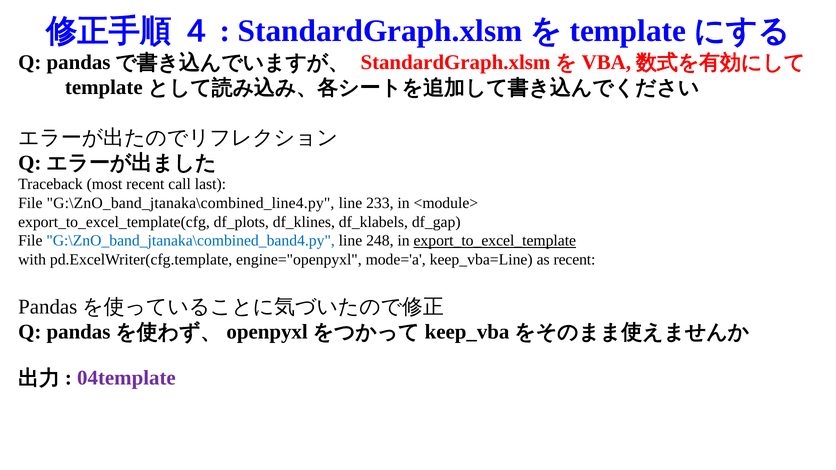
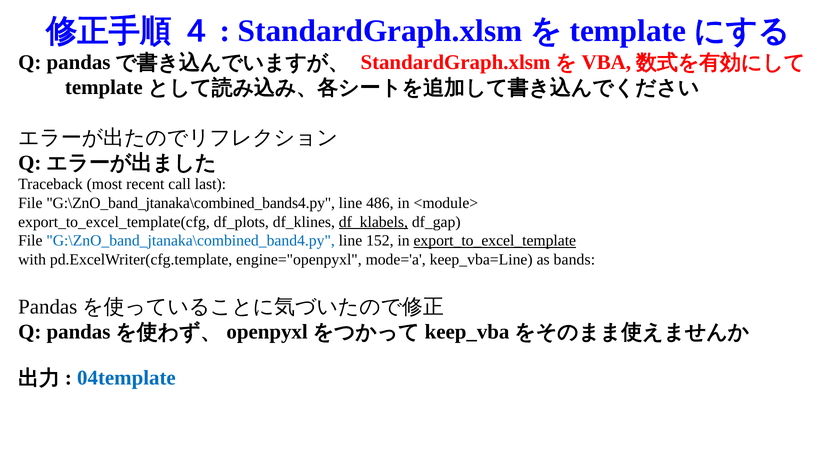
G:\ZnO_band_jtanaka\combined_line4.py: G:\ZnO_band_jtanaka\combined_line4.py -> G:\ZnO_band_jtanaka\combined_bands4.py (191, 203)
233: 233 -> 486 (380, 203)
df_klabels underline: none -> present (373, 222)
248: 248 -> 152 (380, 241)
as recent: recent -> bands (574, 260)
04template colour: purple -> blue (126, 378)
